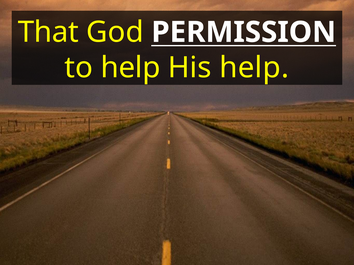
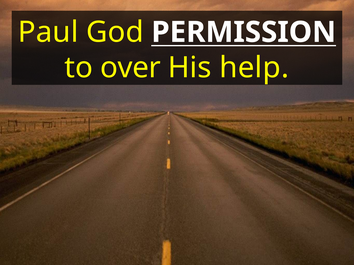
That: That -> Paul (48, 32)
to help: help -> over (131, 68)
